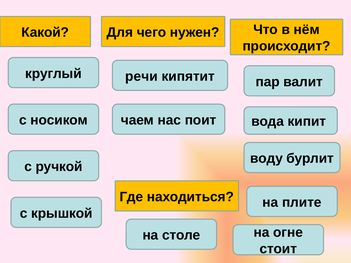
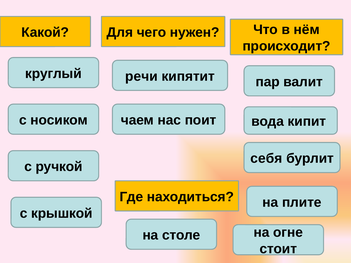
воду: воду -> себя (266, 159)
